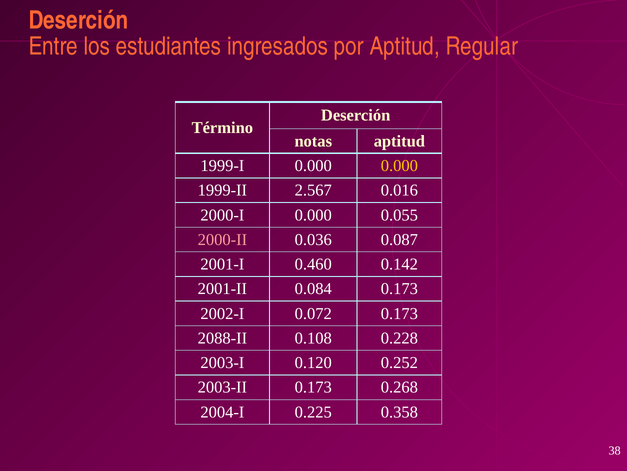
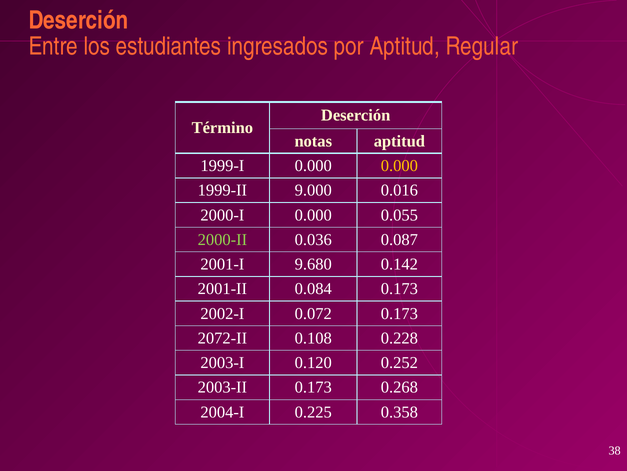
2.567: 2.567 -> 9.000 (313, 190)
2000-II colour: pink -> light green (222, 239)
0.460: 0.460 -> 9.680 (313, 264)
2088-II: 2088-II -> 2072-II (222, 338)
